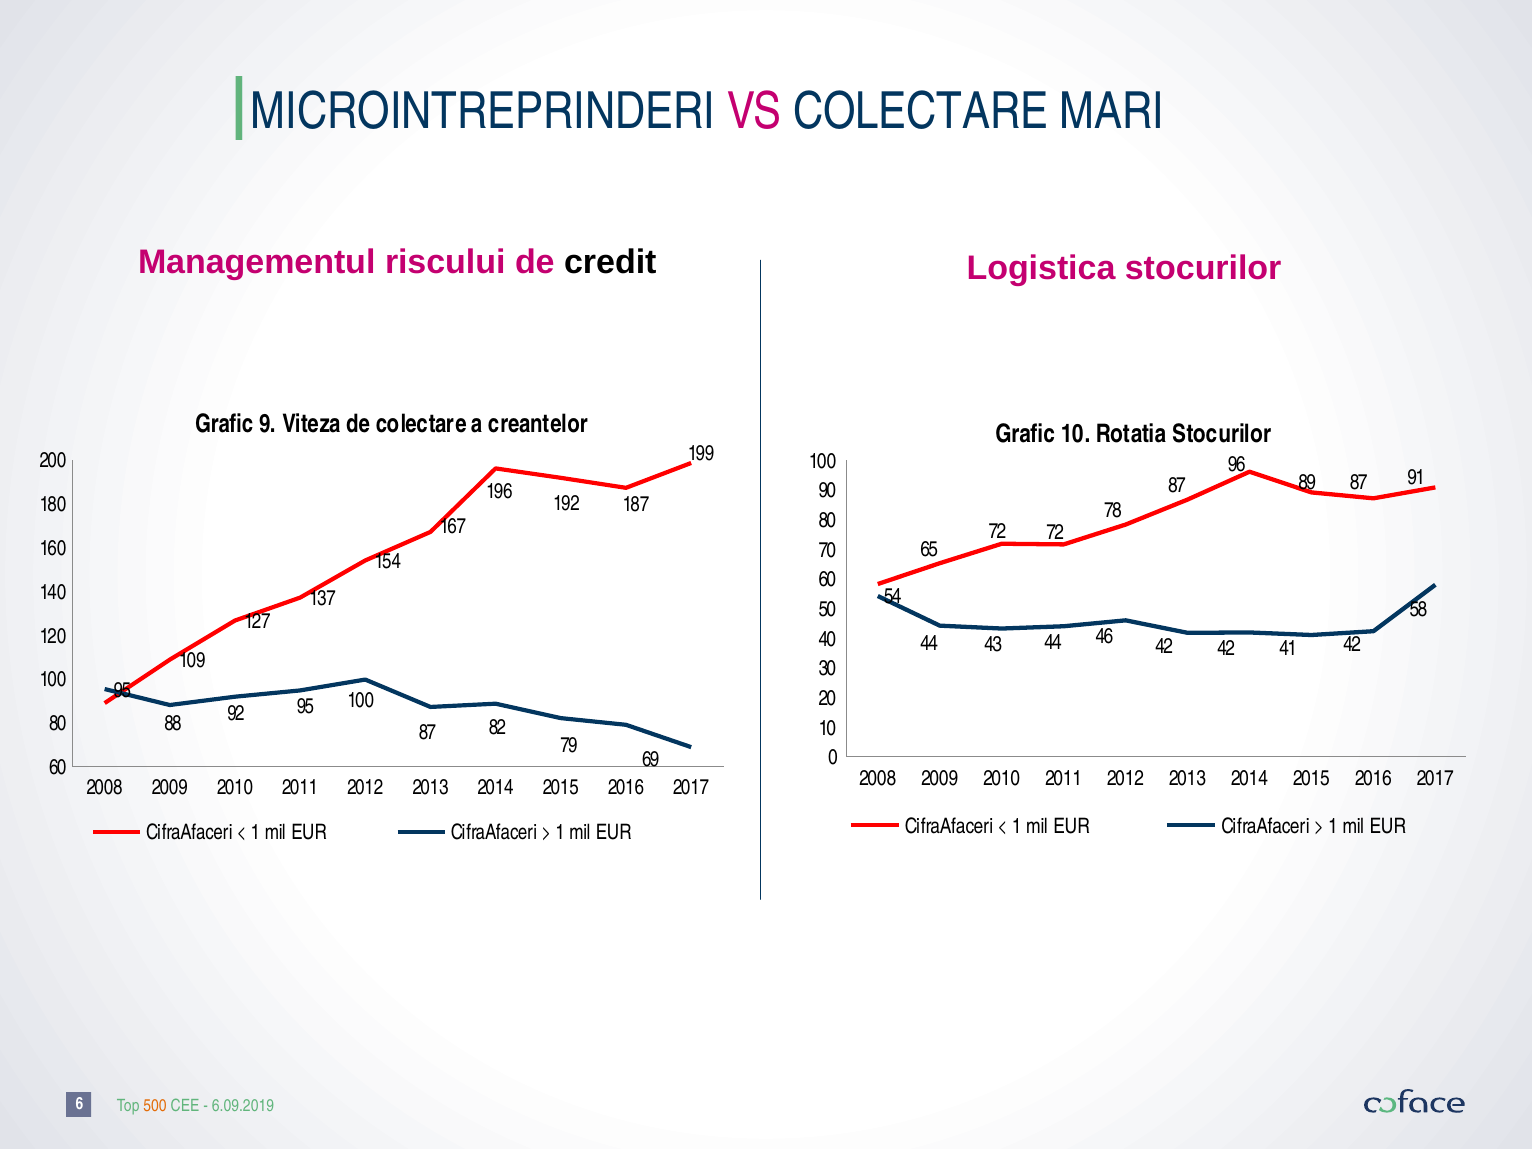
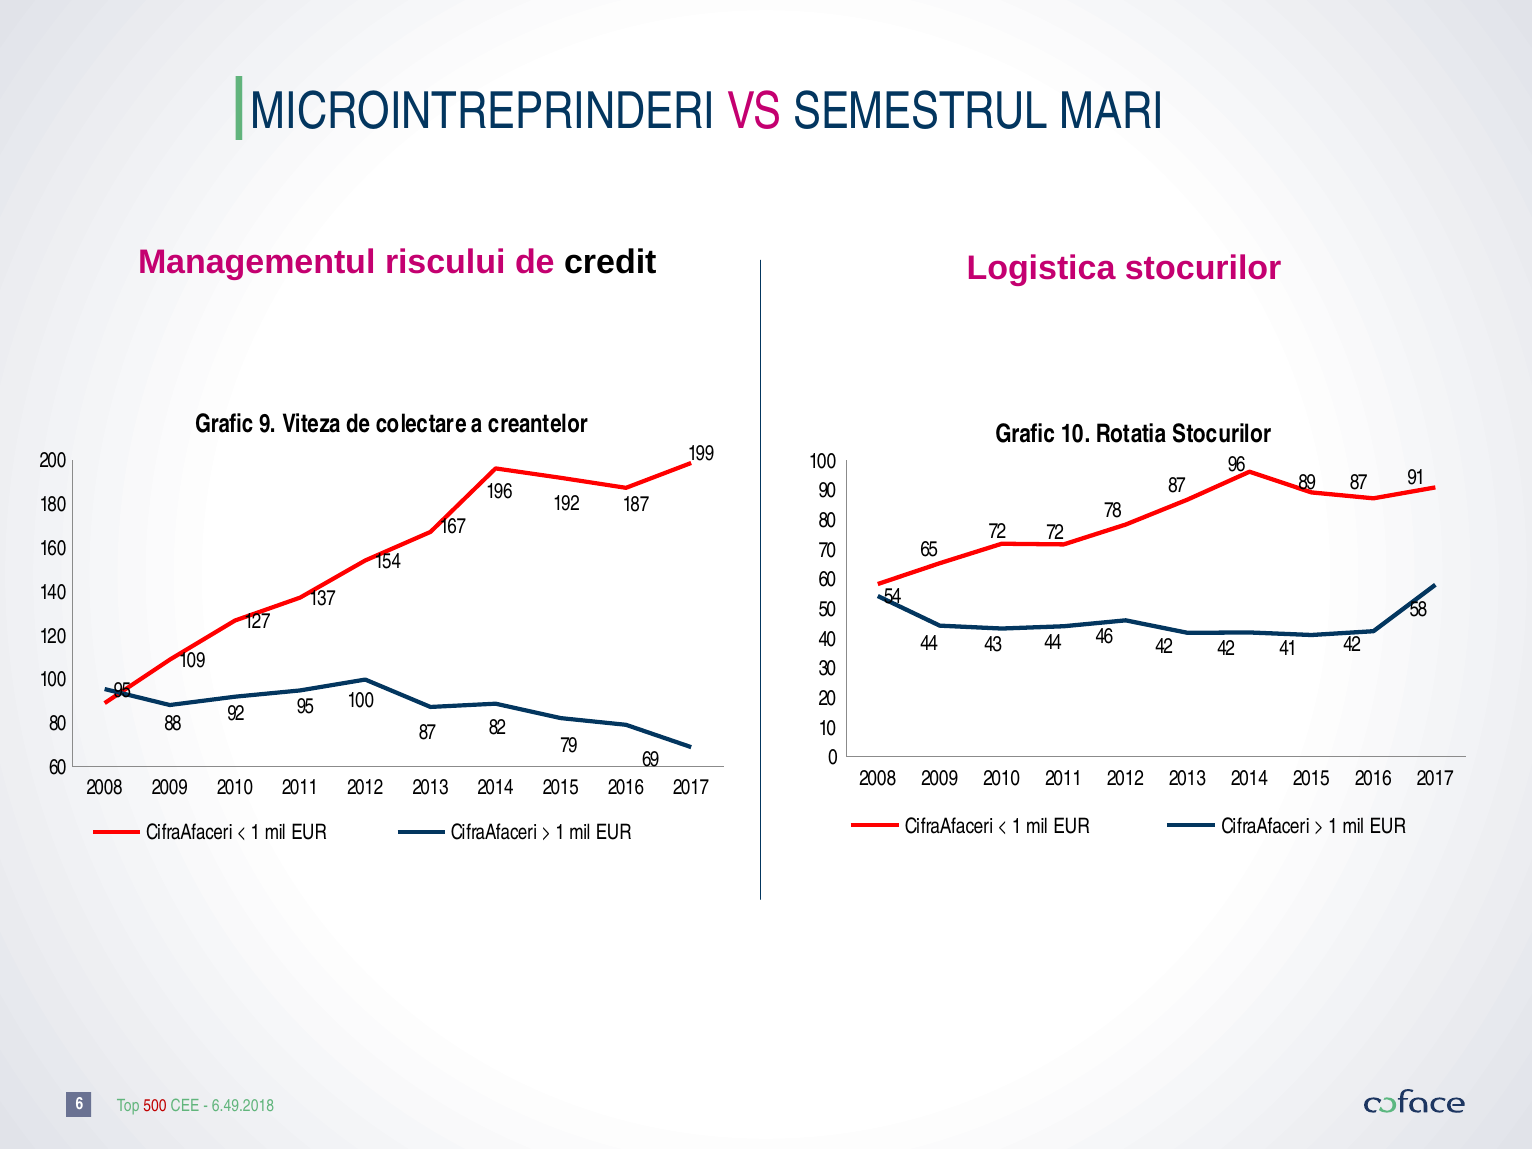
VS COLECTARE: COLECTARE -> SEMESTRUL (921, 112)
500 colour: orange -> red (155, 1106)
6.09.2019: 6.09.2019 -> 6.49.2018 (243, 1106)
